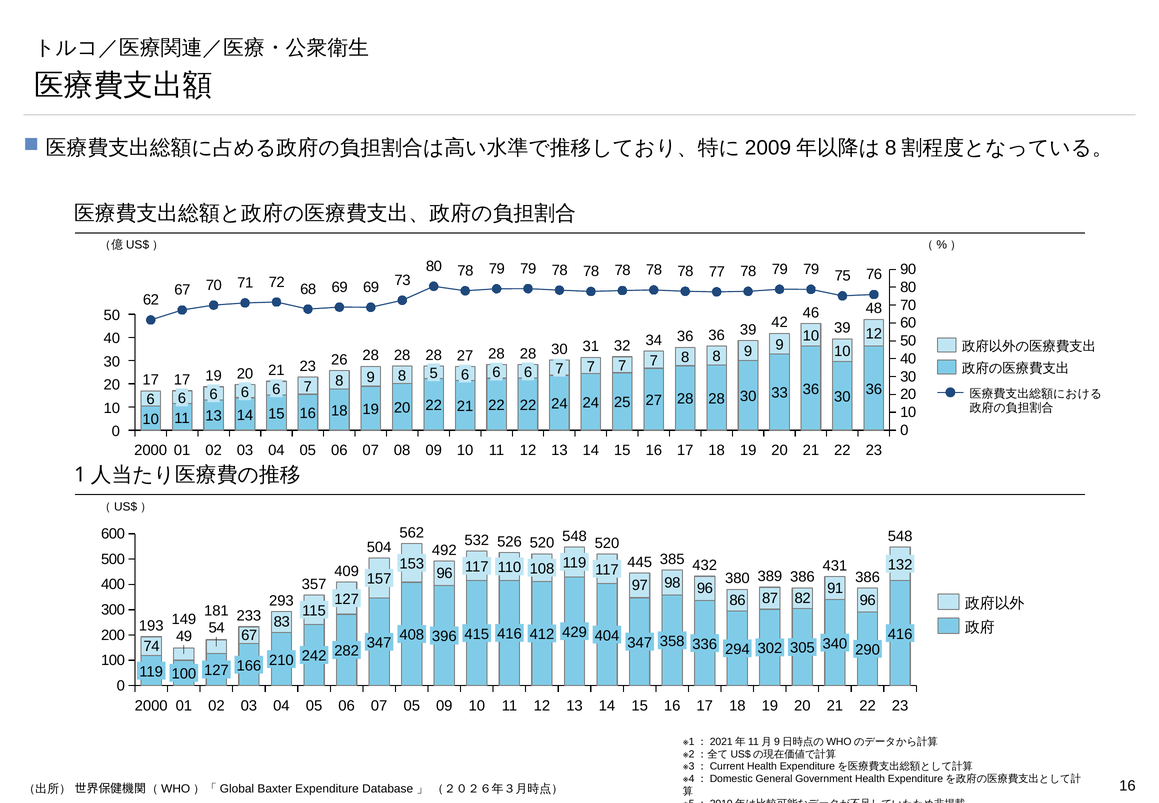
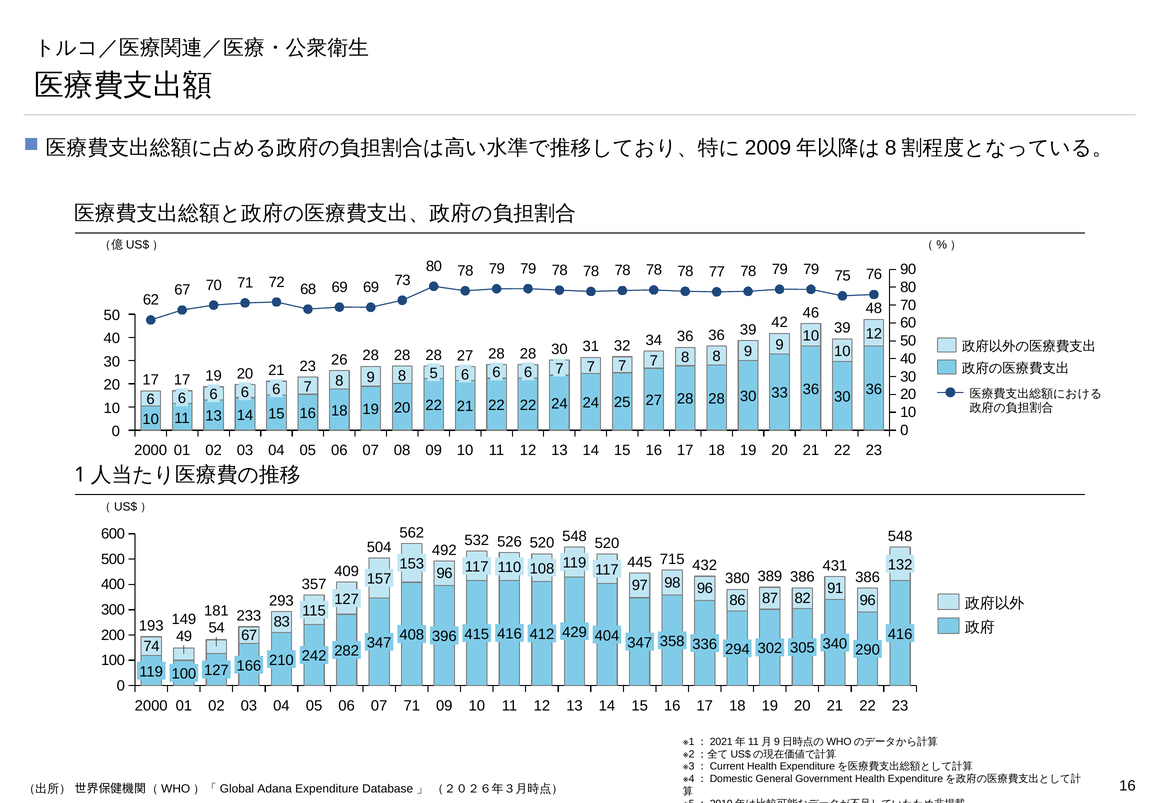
385: 385 -> 715 (672, 559)
07 05: 05 -> 71 (412, 705)
Baxter: Baxter -> Adana (275, 788)
